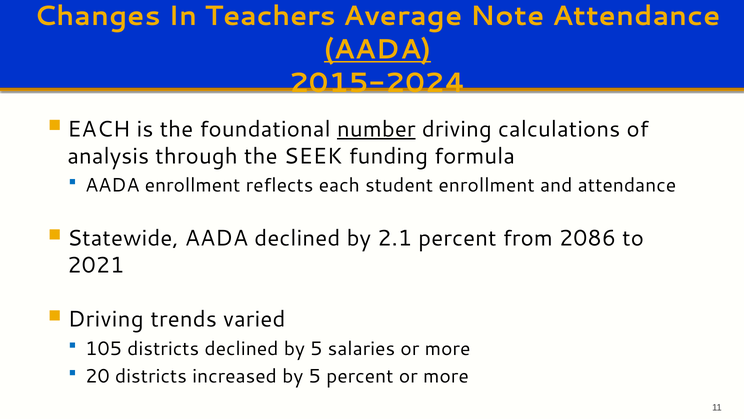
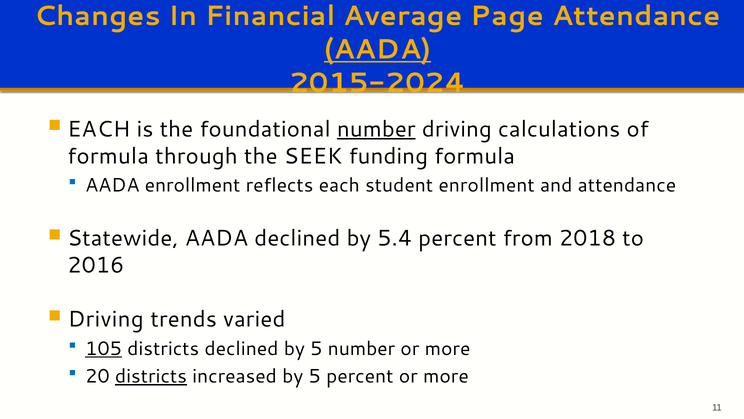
Teachers: Teachers -> Financial (270, 16)
Note: Note -> Page (507, 16)
analysis: analysis -> formula (108, 156)
2.1: 2.1 -> 5.4 (395, 238)
2086: 2086 -> 2018 (587, 238)
2021: 2021 -> 2016 (96, 265)
105 underline: none -> present (104, 348)
5 salaries: salaries -> number (361, 348)
districts underline: none -> present (151, 376)
